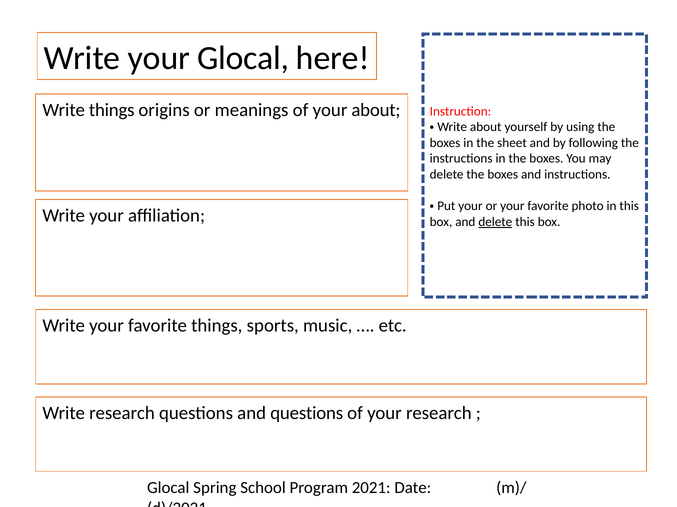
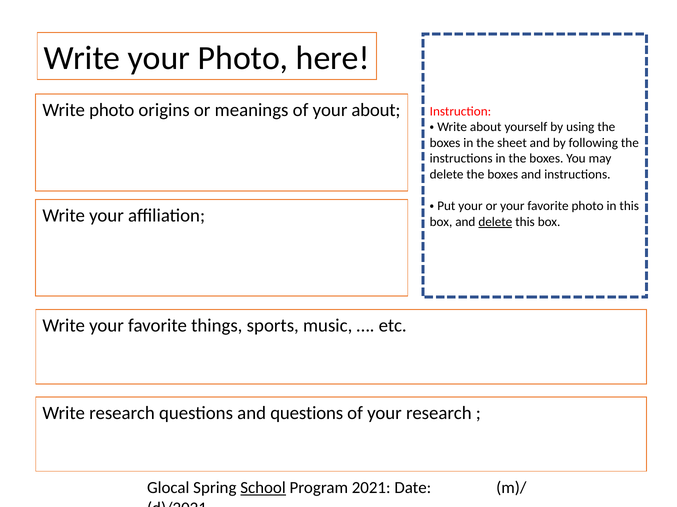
your Glocal: Glocal -> Photo (243, 58)
Write things: things -> photo (112, 110)
School underline: none -> present (263, 489)
